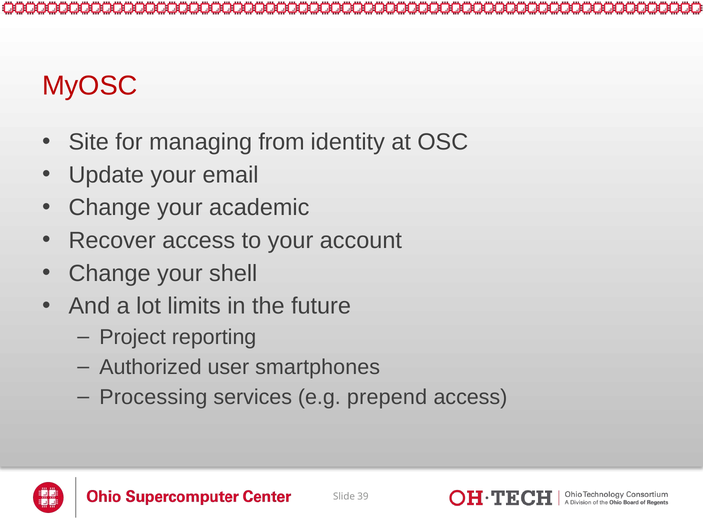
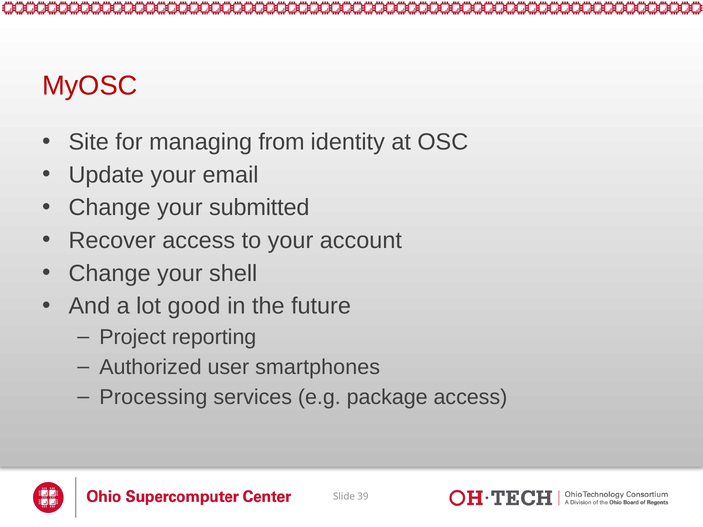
academic: academic -> submitted (259, 208)
limits: limits -> good (194, 306)
prepend: prepend -> package (387, 397)
